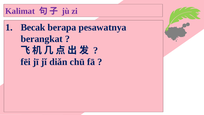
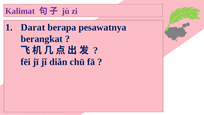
Becak: Becak -> Darat (33, 27)
